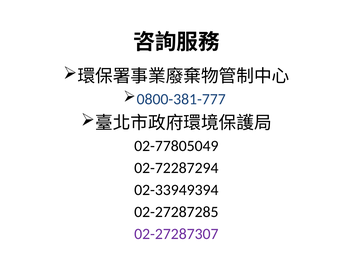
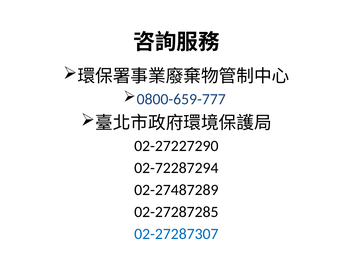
0800-381-777: 0800-381-777 -> 0800-659-777 (181, 99)
02-77805049: 02-77805049 -> 02-27227290 (176, 146)
02-33949394: 02-33949394 -> 02-27487289 (176, 190)
02-27287307 colour: purple -> blue (176, 234)
